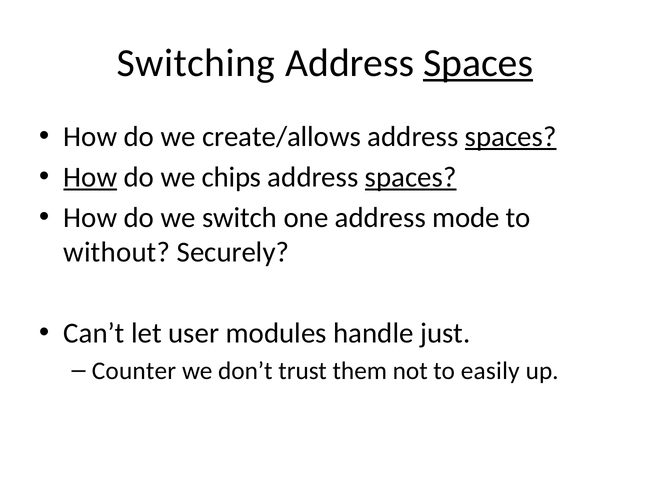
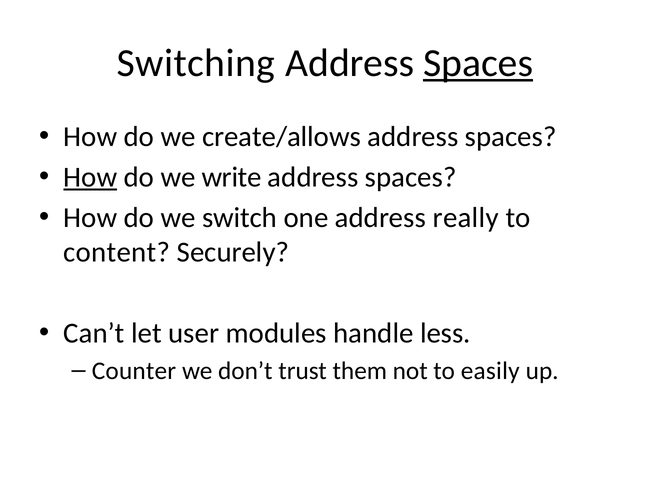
spaces underline: present -> none (511, 136)
chips: chips -> write (232, 177)
spaces underline: present -> none (411, 177)
mode: mode -> really (466, 217)
without: without -> content (117, 252)
just: just -> less (445, 333)
